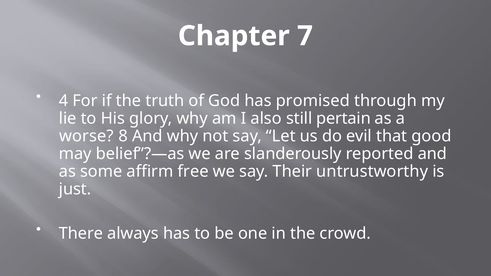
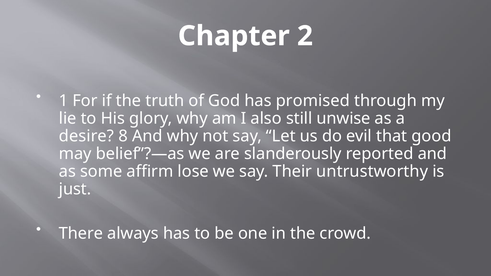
7: 7 -> 2 (305, 36)
4: 4 -> 1 (64, 101)
pertain: pertain -> unwise (344, 119)
worse: worse -> desire (86, 136)
free: free -> lose (193, 172)
